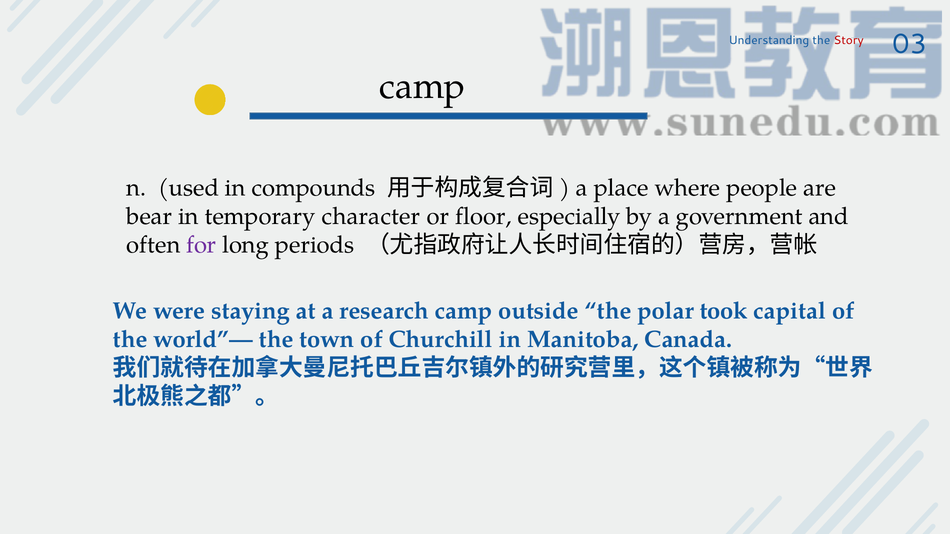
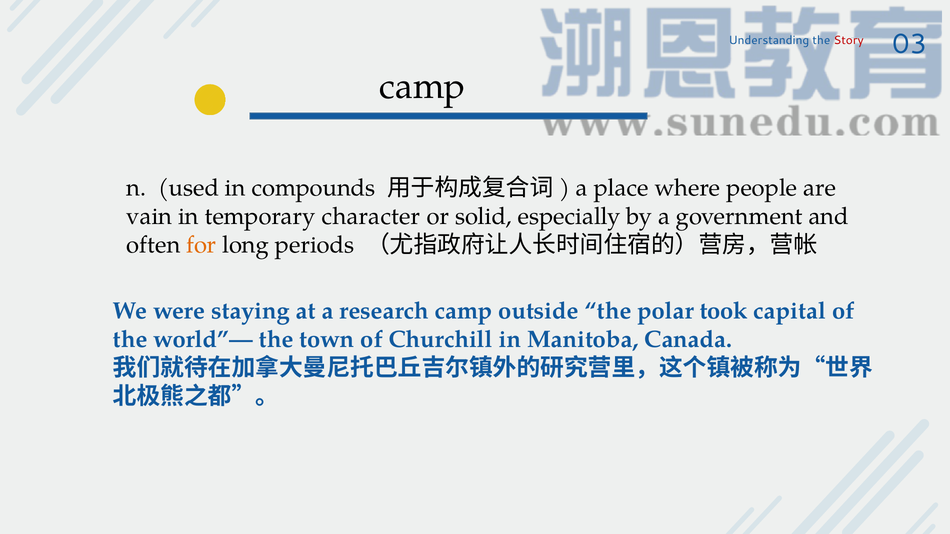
bear: bear -> vain (149, 217)
floor: floor -> solid (483, 217)
for colour: purple -> orange (201, 245)
